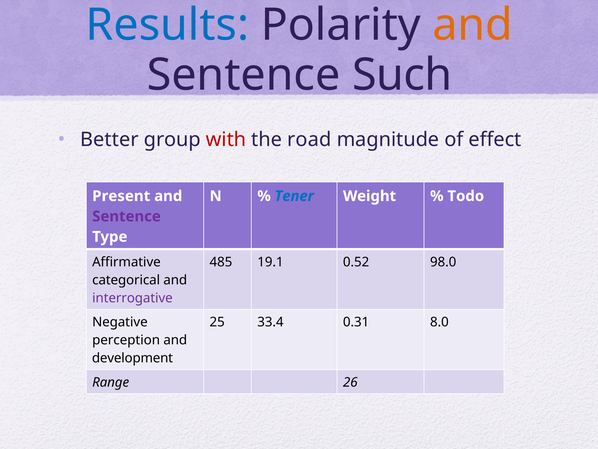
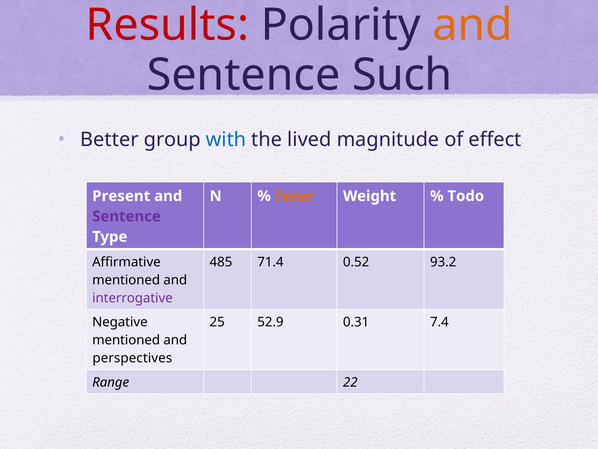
Results colour: blue -> red (167, 25)
with colour: red -> blue (226, 139)
road: road -> lived (309, 139)
Tener colour: blue -> orange (294, 196)
19.1: 19.1 -> 71.4 (270, 262)
98.0: 98.0 -> 93.2 (443, 262)
categorical: categorical -> mentioned (126, 280)
33.4: 33.4 -> 52.9 (270, 322)
8.0: 8.0 -> 7.4 (439, 322)
perception: perception -> mentioned (126, 340)
development: development -> perspectives (132, 358)
26: 26 -> 22 (350, 382)
